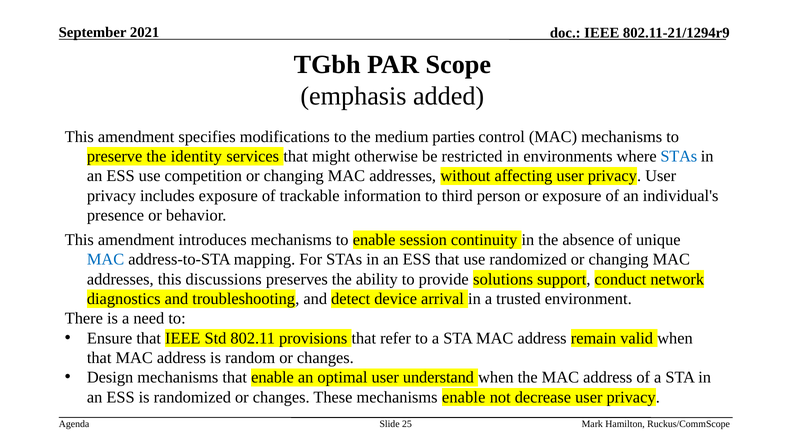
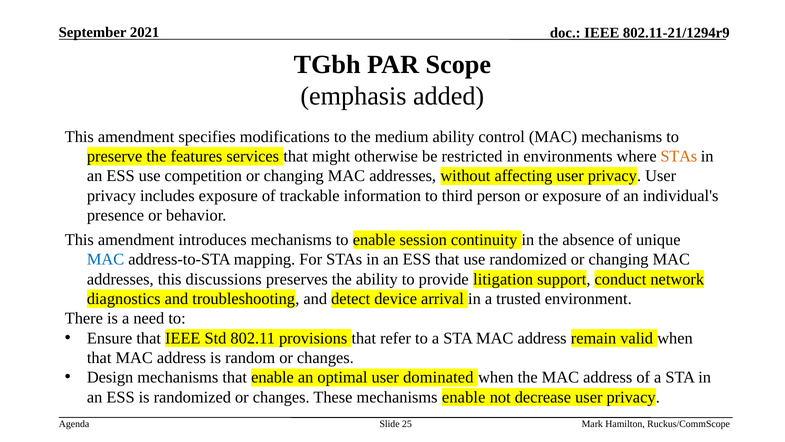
medium parties: parties -> ability (454, 137)
identity: identity -> features (196, 156)
STAs colour: blue -> orange (679, 156)
solutions: solutions -> litigation (503, 279)
understand: understand -> dominated (438, 377)
